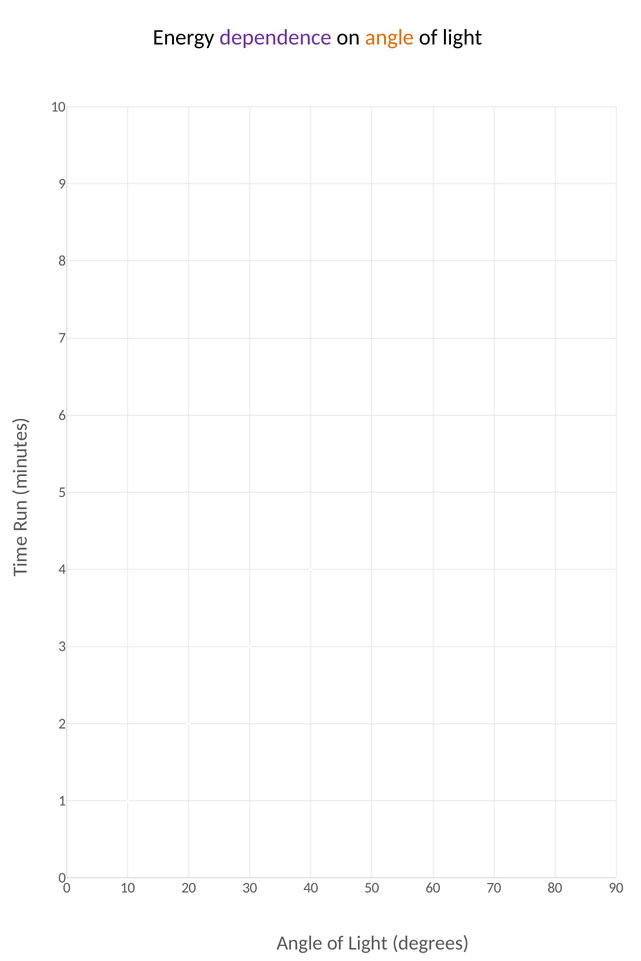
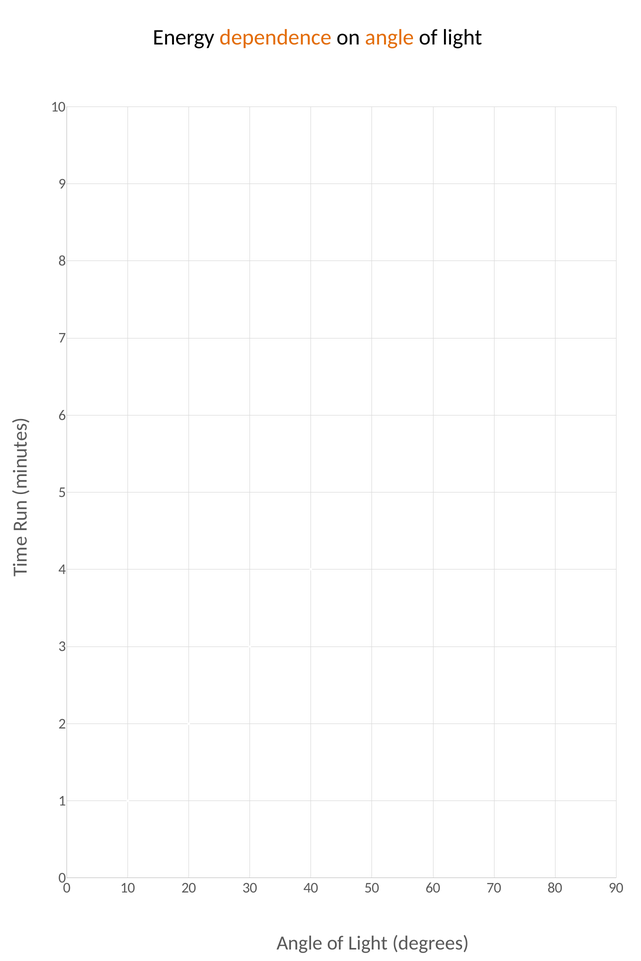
dependence colour: purple -> orange (275, 37)
